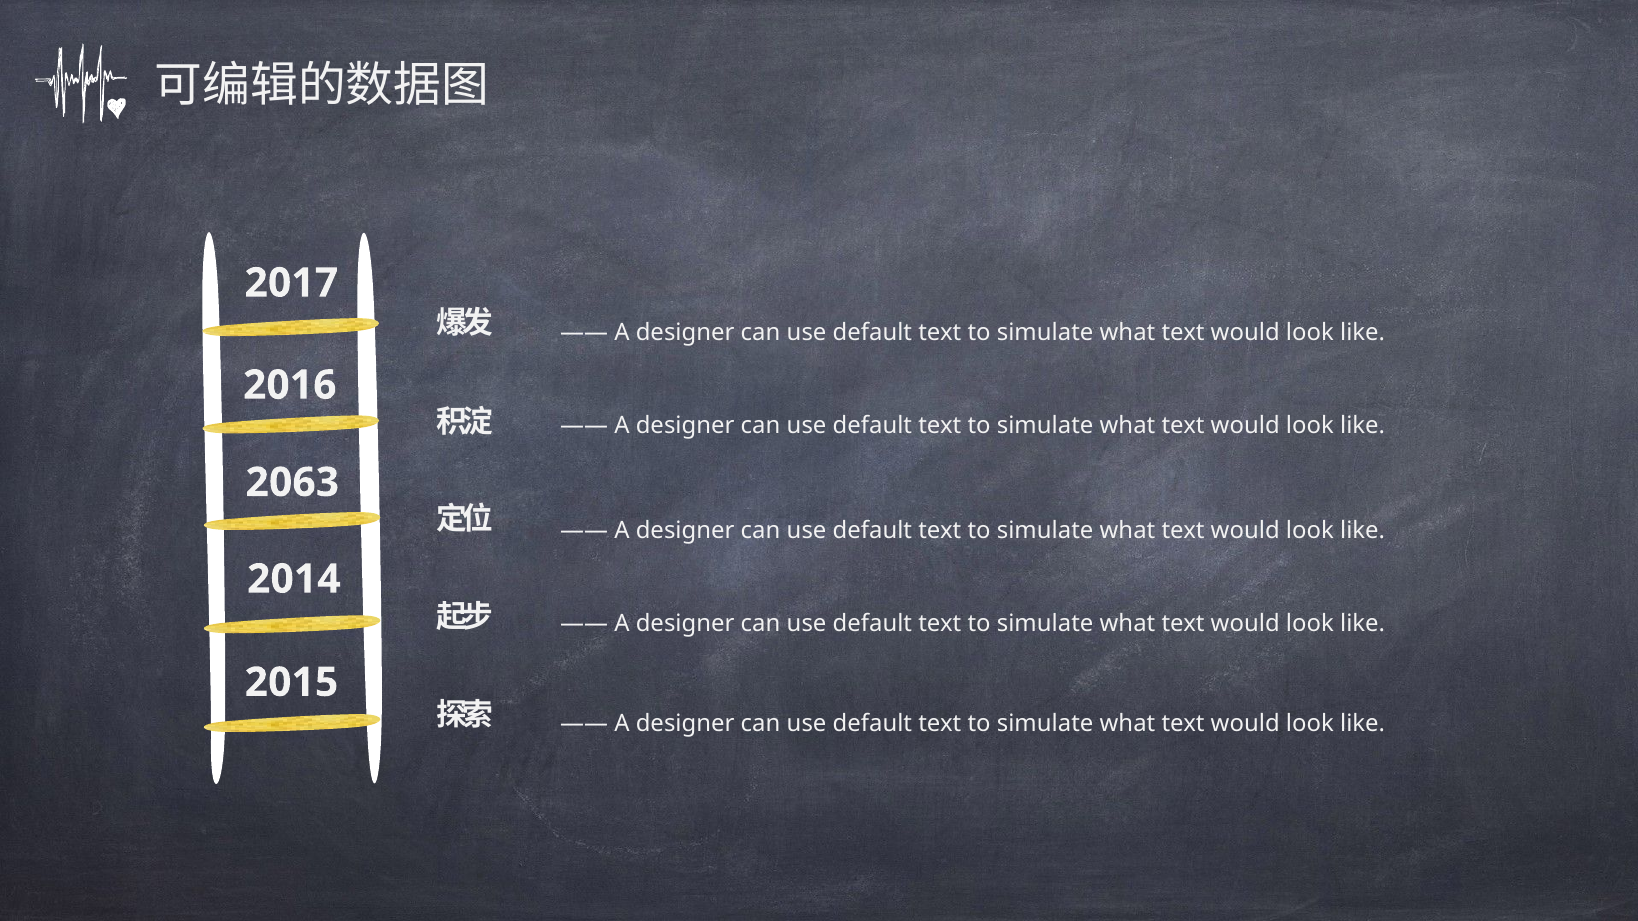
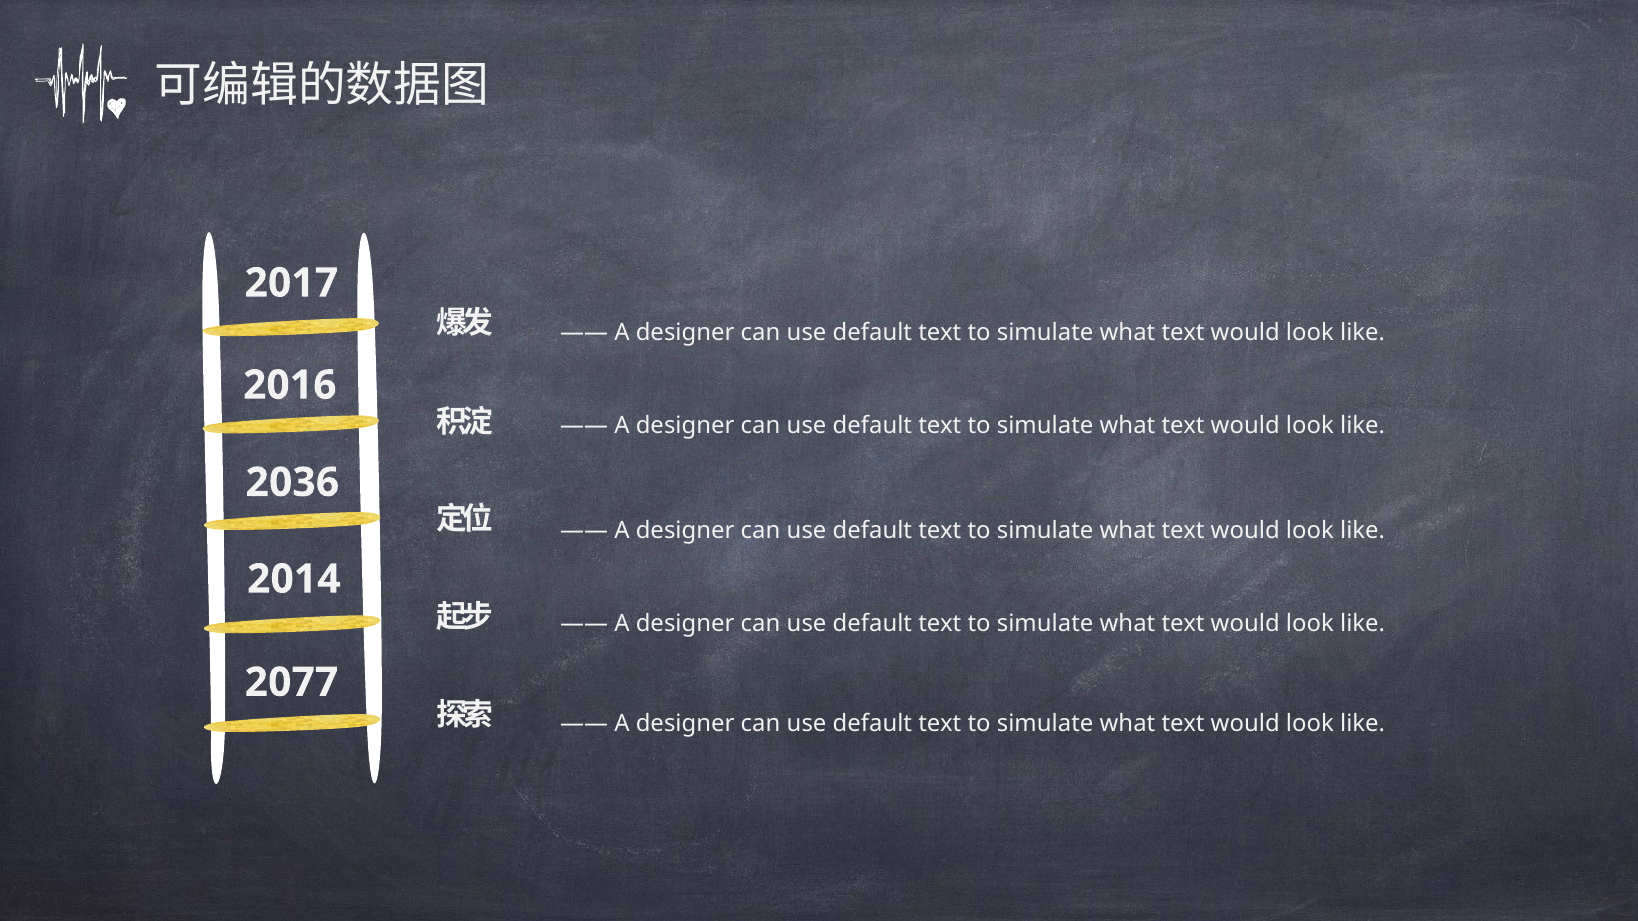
2063: 2063 -> 2036 (292, 483)
2015: 2015 -> 2077 (291, 683)
